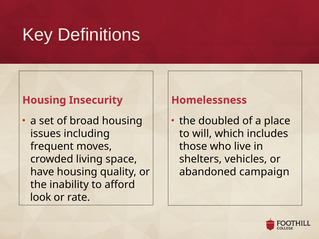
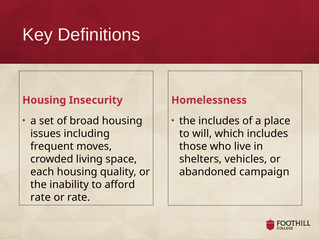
the doubled: doubled -> includes (219, 121)
have: have -> each (42, 172)
look: look -> rate (41, 198)
